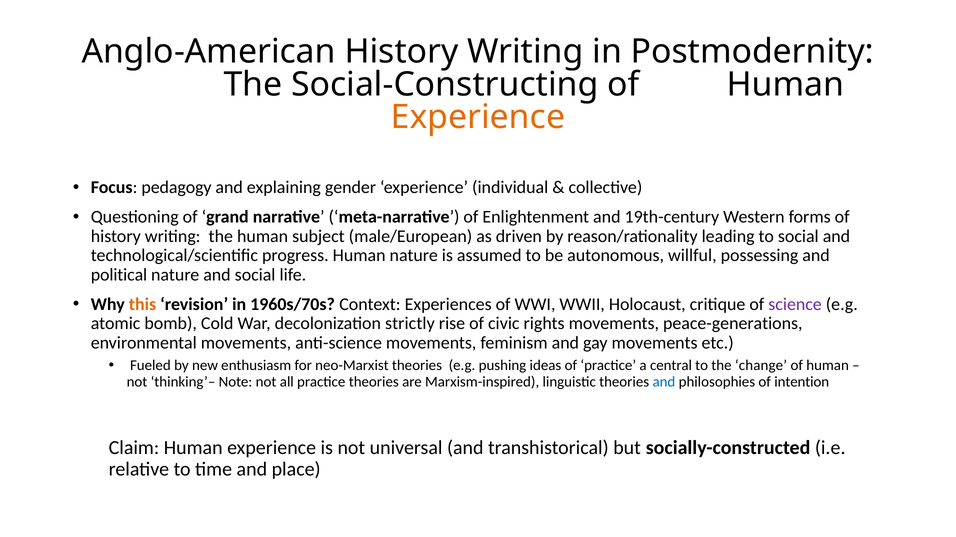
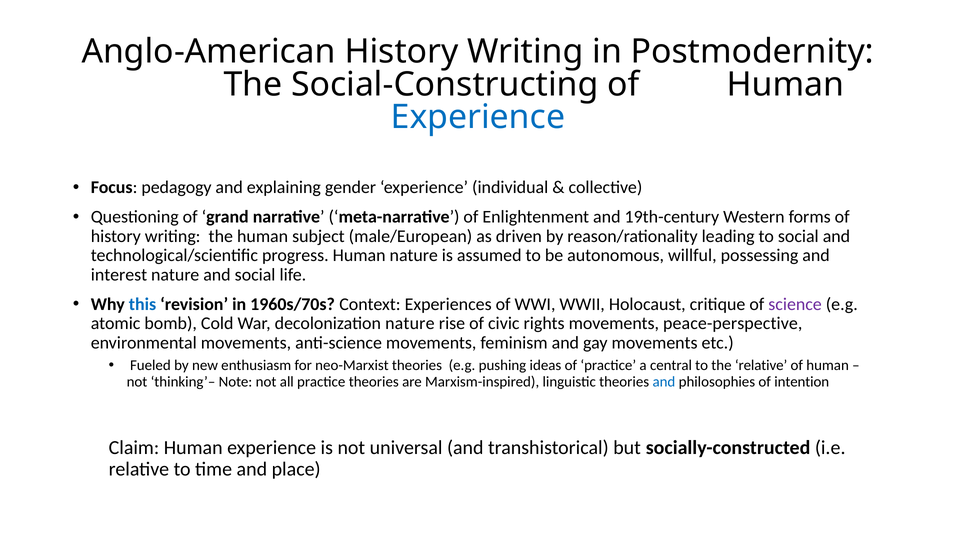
Experience colour: orange -> blue (478, 117)
political: political -> interest (119, 275)
this colour: orange -> blue (142, 305)
decolonization strictly: strictly -> nature (410, 324)
peace-generations: peace-generations -> peace-perspective (733, 324)
the change: change -> relative (761, 366)
